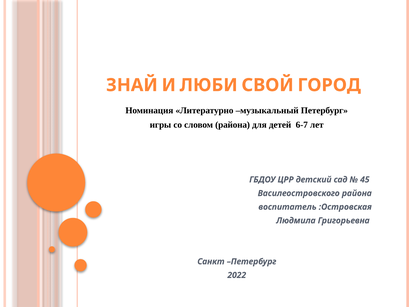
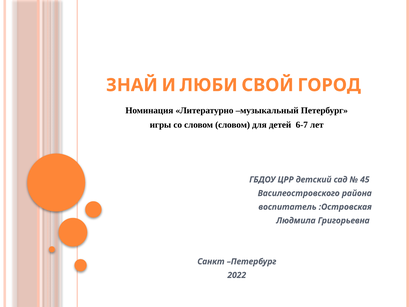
словом района: района -> словом (233, 125)
